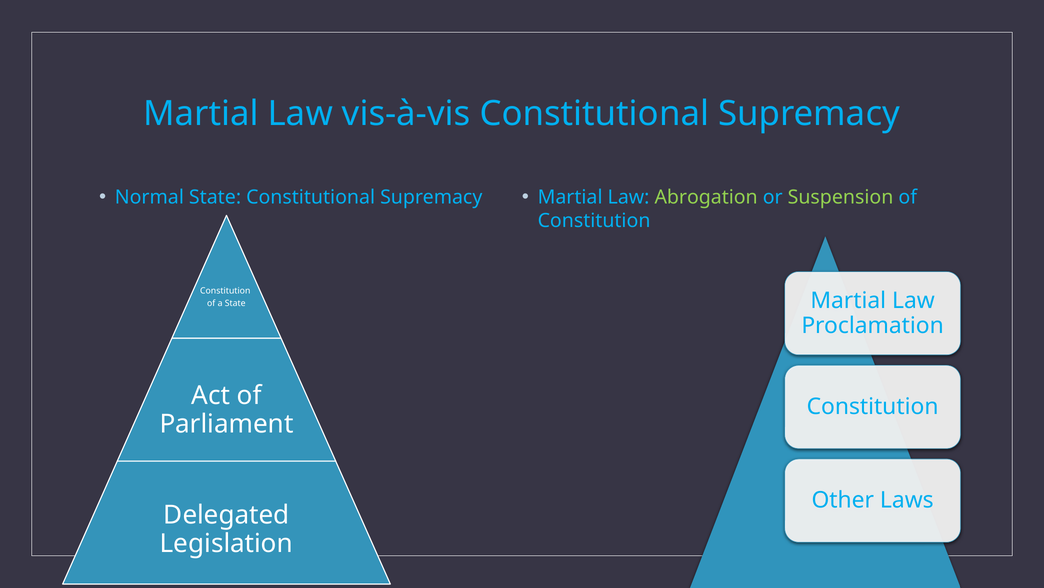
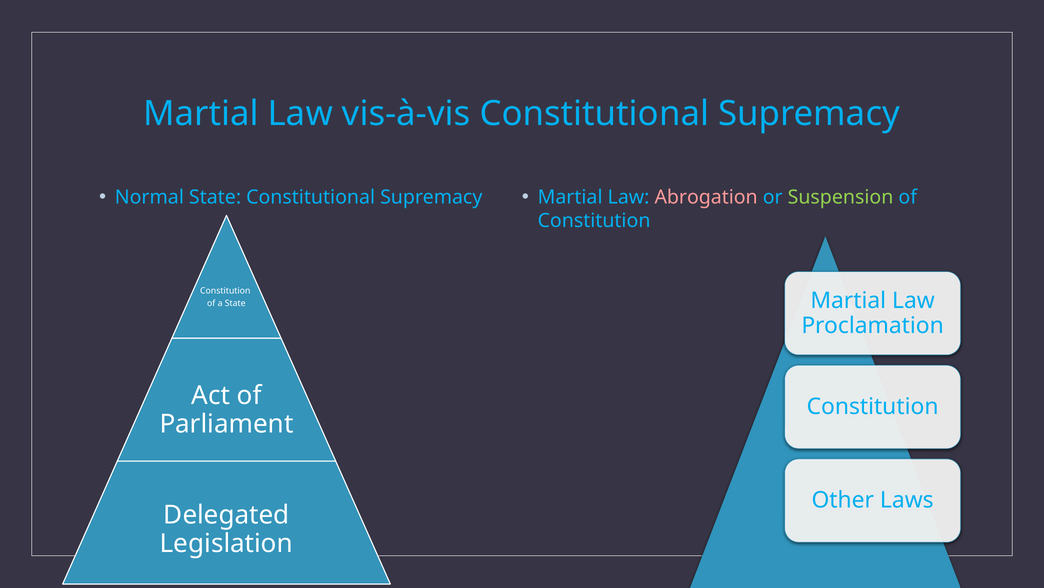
Abrogation colour: light green -> pink (706, 197)
